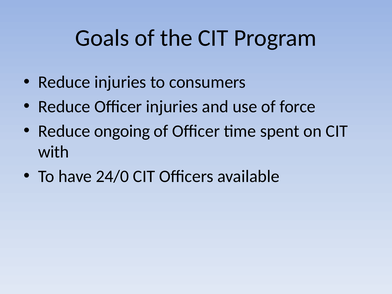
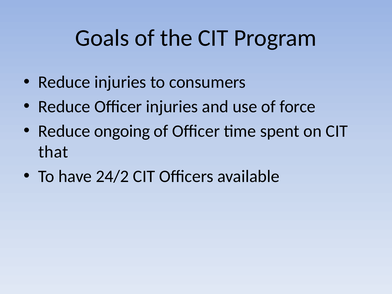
with: with -> that (53, 152)
24/0: 24/0 -> 24/2 (112, 176)
